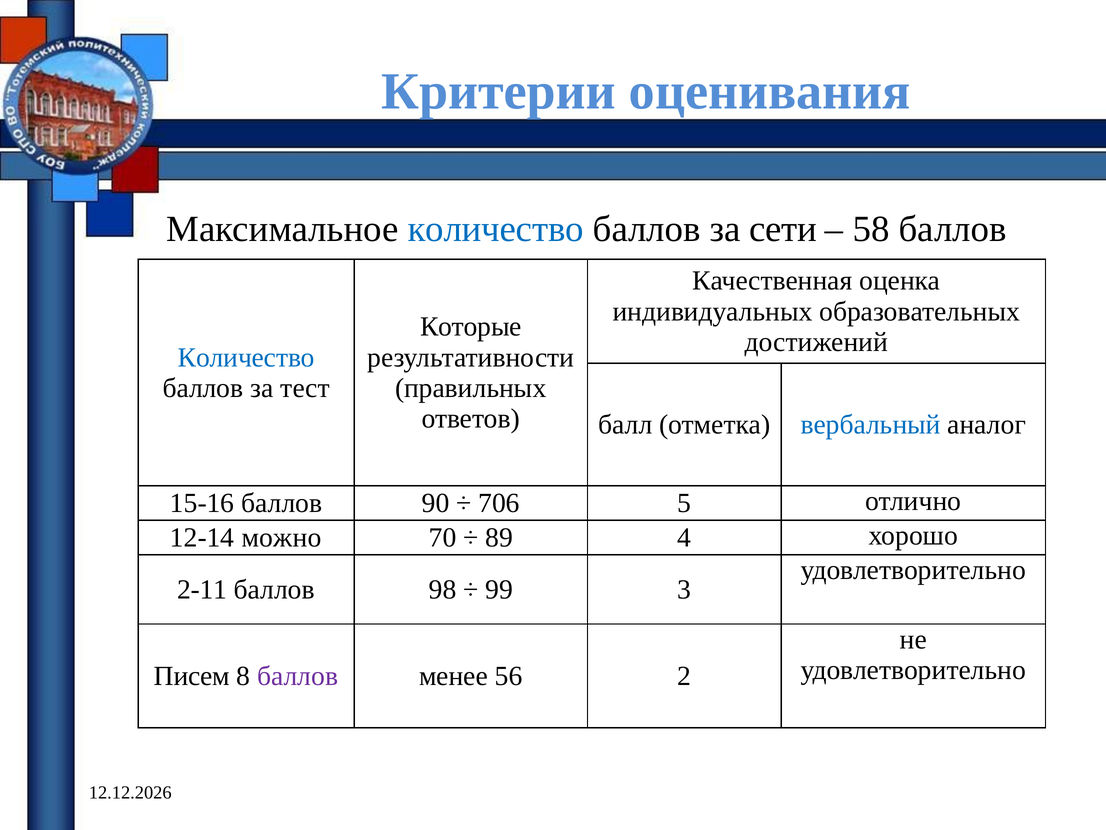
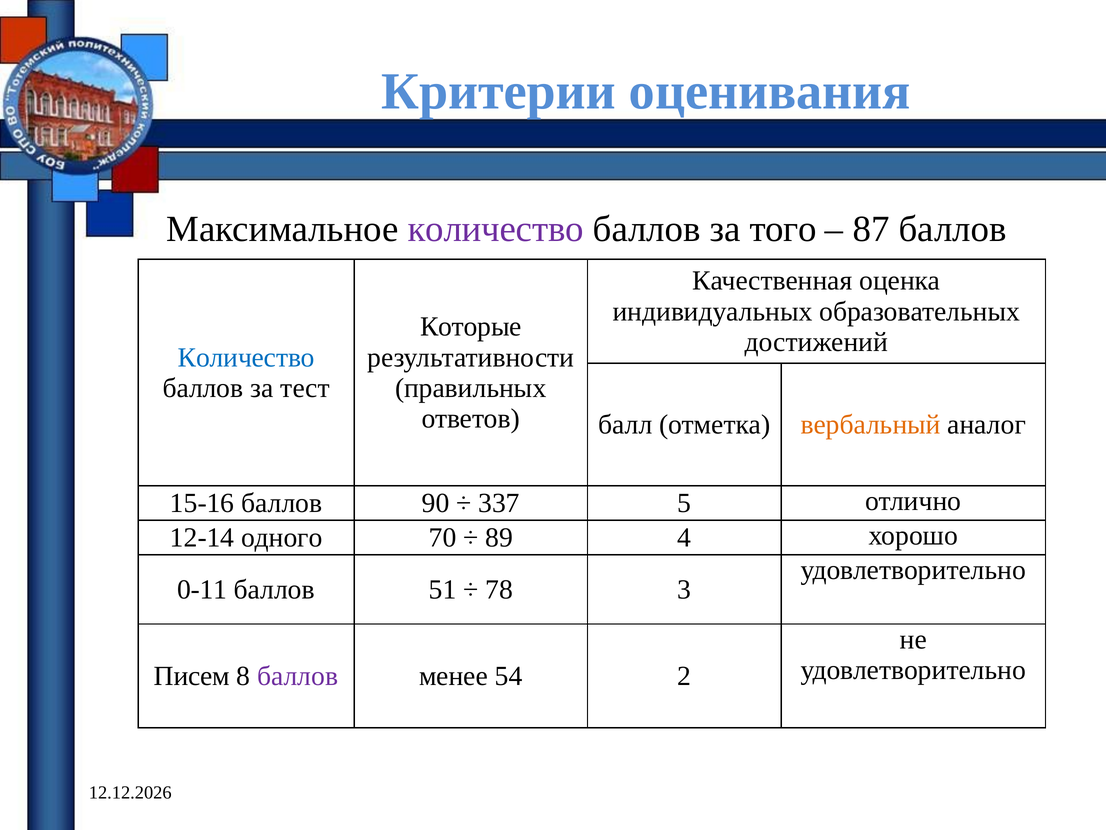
количество colour: blue -> purple (496, 229)
сети: сети -> того (783, 229)
58: 58 -> 87 (871, 229)
вербальный colour: blue -> orange (871, 424)
706: 706 -> 337 (499, 503)
можно: можно -> одного (282, 537)
2-11: 2-11 -> 0-11 (202, 589)
98: 98 -> 51 (443, 589)
99: 99 -> 78 (499, 589)
56: 56 -> 54 (509, 676)
